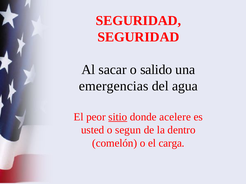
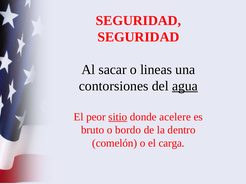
salido: salido -> lineas (156, 70)
emergencias: emergencias -> contorsiones (114, 86)
agua underline: none -> present (185, 86)
usted: usted -> bruto (93, 130)
segun: segun -> bordo (128, 130)
